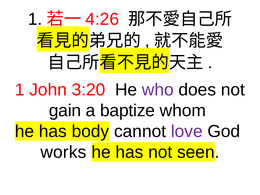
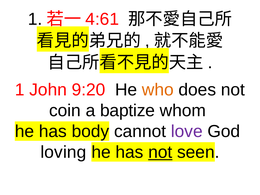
4:26: 4:26 -> 4:61 (102, 19)
3:20: 3:20 -> 9:20 (89, 90)
who colour: purple -> orange (158, 90)
gain: gain -> coin (65, 111)
works: works -> loving (63, 152)
not underline: none -> present (160, 152)
